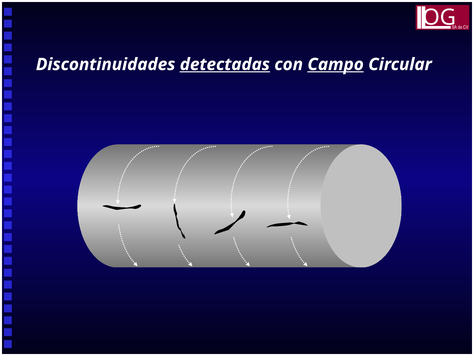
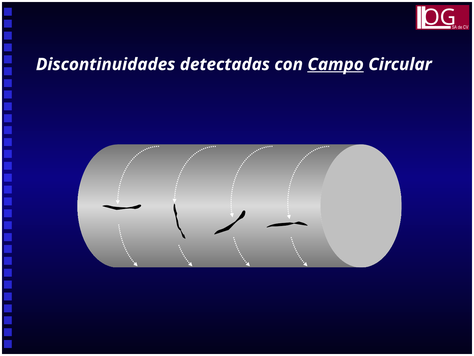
detectadas underline: present -> none (225, 64)
